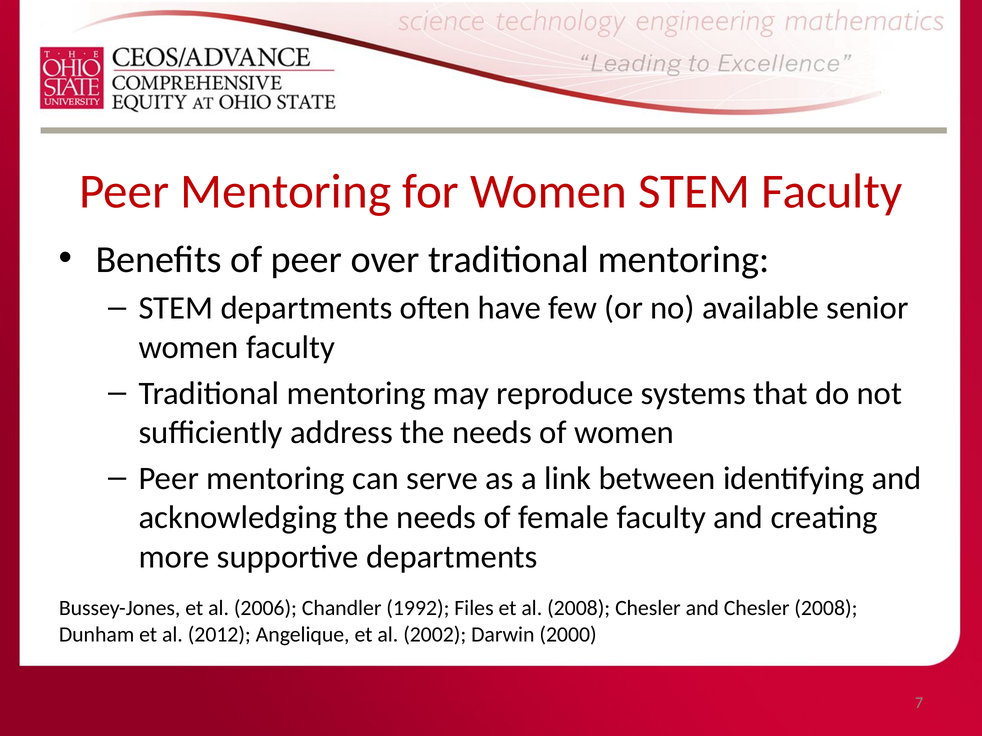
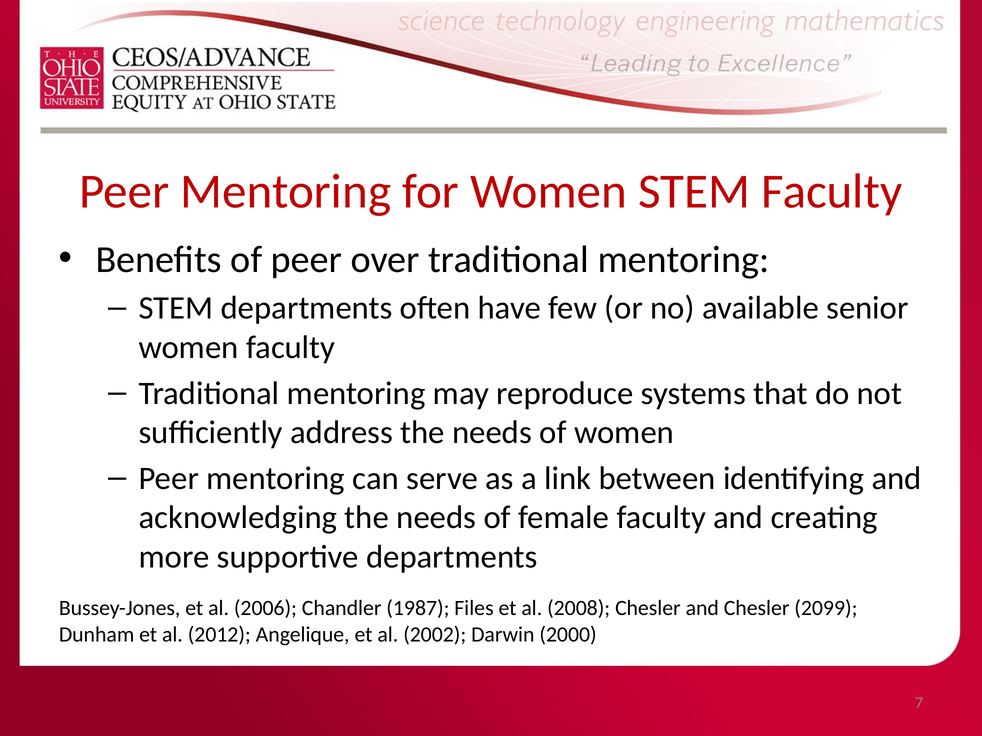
1992: 1992 -> 1987 (418, 609)
Chesler 2008: 2008 -> 2099 (826, 609)
